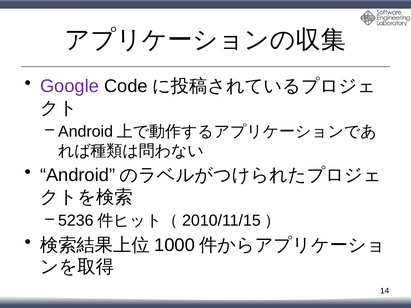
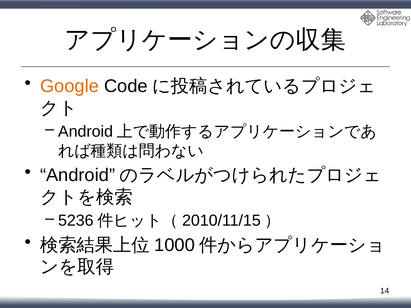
Google colour: purple -> orange (70, 86)
